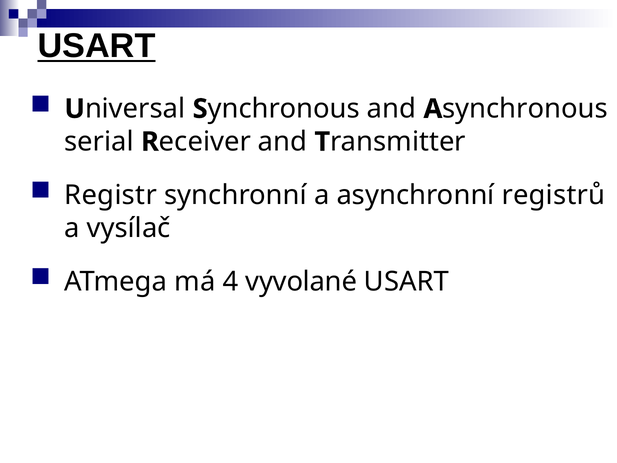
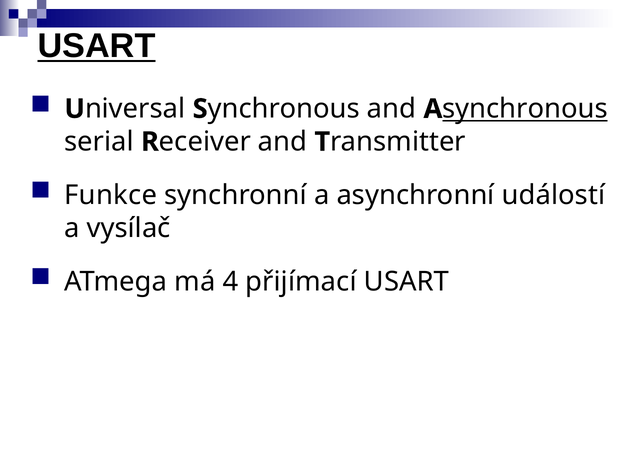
synchronous underline: none -> present (525, 109)
Registr: Registr -> Funkce (111, 195)
registrů: registrů -> událostí (553, 195)
vyvolané: vyvolané -> přijímací (301, 282)
